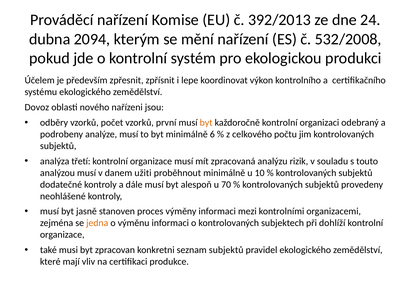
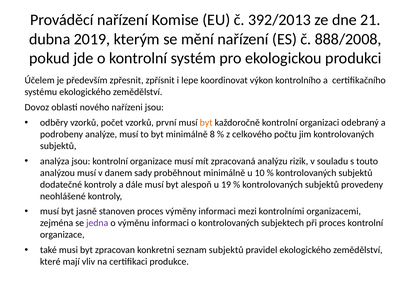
24: 24 -> 21 (370, 20)
2094: 2094 -> 2019 (92, 39)
532/2008: 532/2008 -> 888/2008 (348, 39)
6: 6 -> 8 (212, 134)
analýza třetí: třetí -> jsou (81, 161)
užiti: užiti -> sady (143, 173)
70: 70 -> 19 (226, 185)
jedna colour: orange -> purple (97, 223)
při dohlíží: dohlíží -> proces (332, 223)
